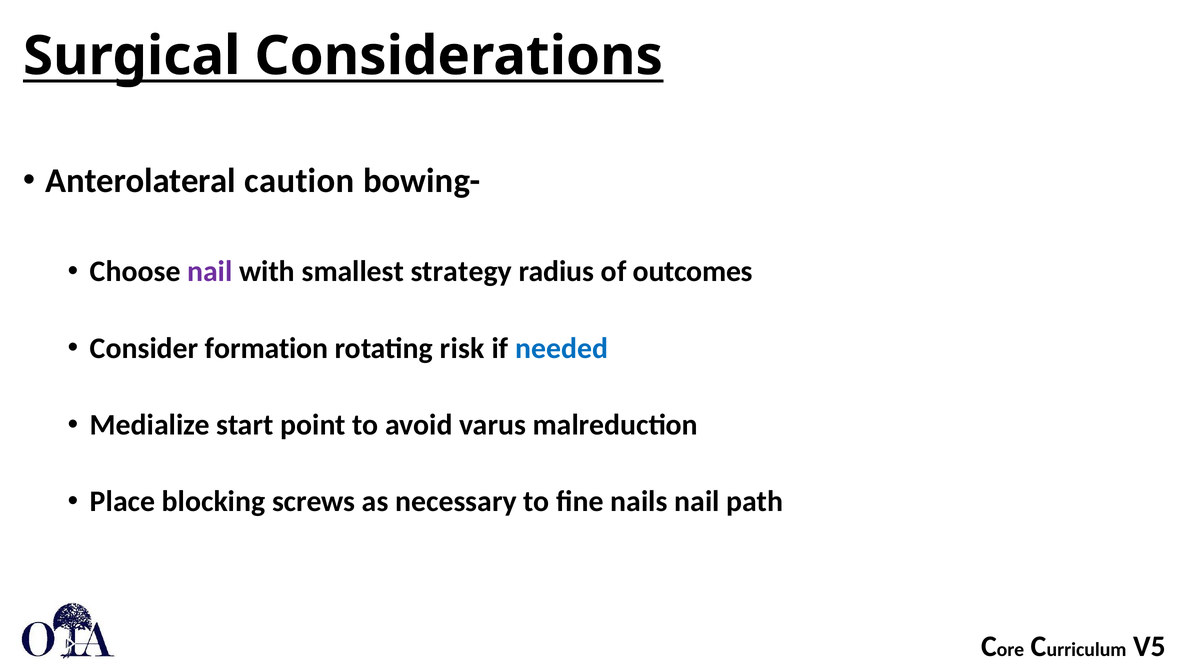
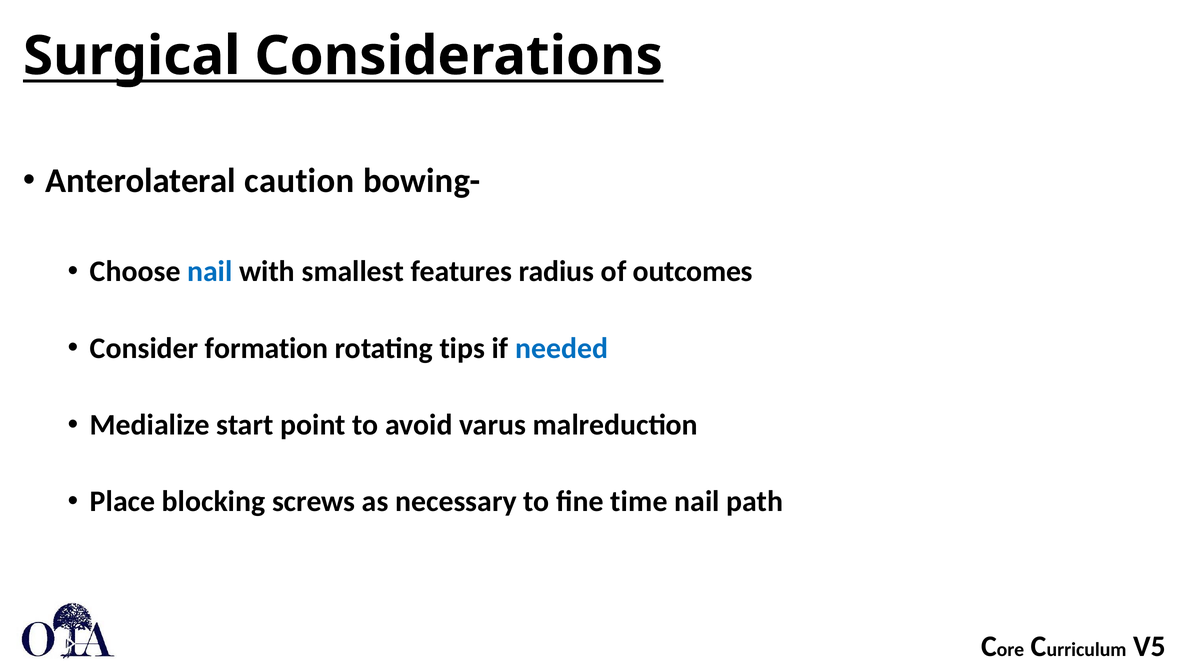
nail colour: purple -> blue (210, 272)
strategy: strategy -> features (461, 272)
risk: risk -> tips (462, 348)
nails: nails -> time (639, 502)
